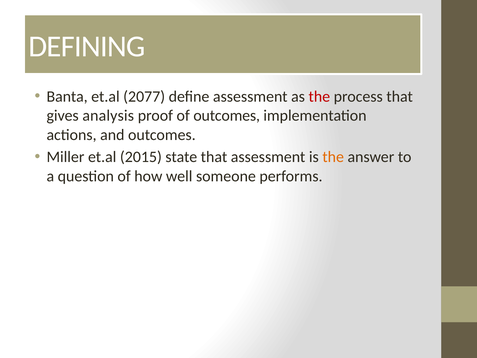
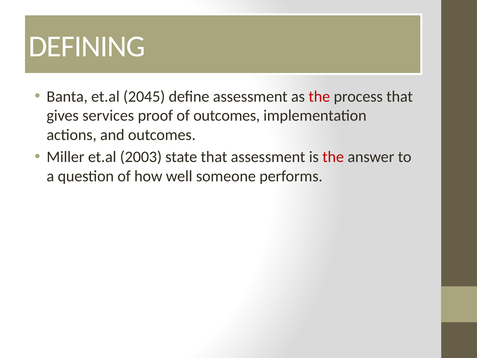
2077: 2077 -> 2045 (144, 97)
analysis: analysis -> services (108, 116)
2015: 2015 -> 2003 (141, 157)
the colour: orange -> red (333, 157)
